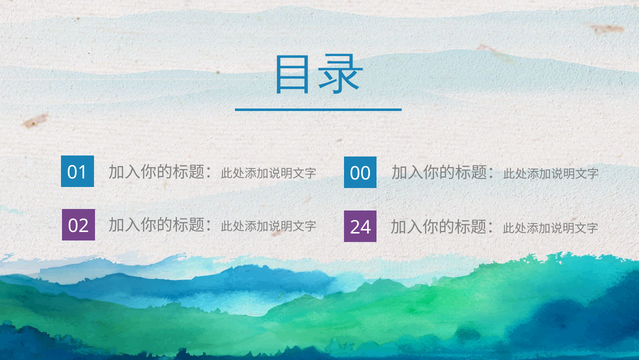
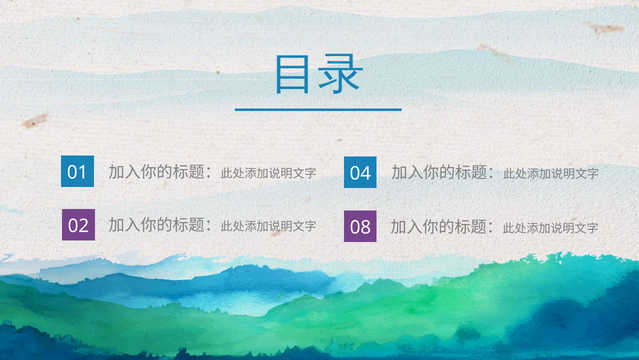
00: 00 -> 04 (360, 174)
24: 24 -> 08 (360, 228)
